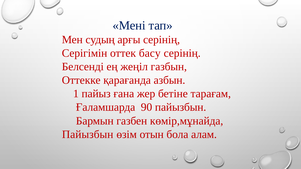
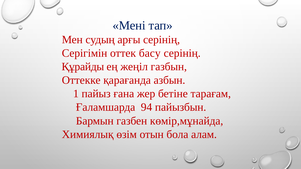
Белсенді: Белсенді -> Құрайды (83, 67)
90: 90 -> 94 (147, 107)
Пайызбын: Пайызбын -> Химиялық (88, 135)
